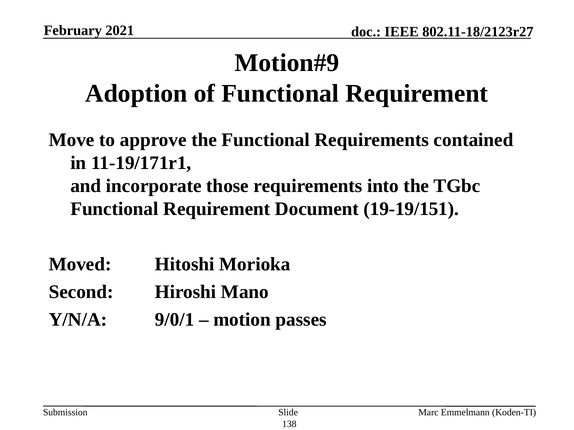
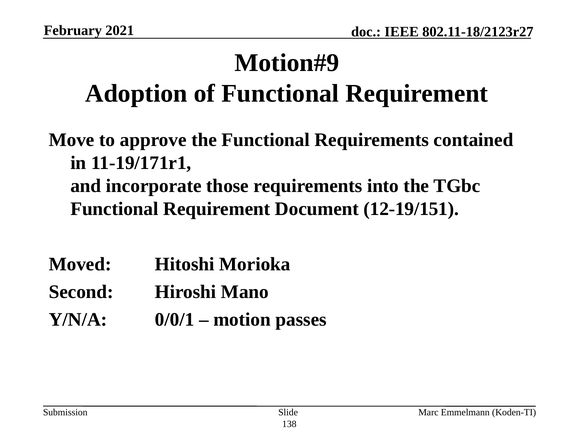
19-19/151: 19-19/151 -> 12-19/151 (411, 209)
9/0/1: 9/0/1 -> 0/0/1 (175, 320)
